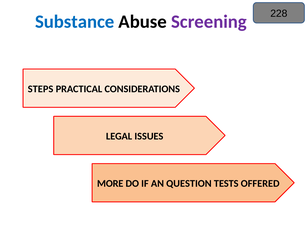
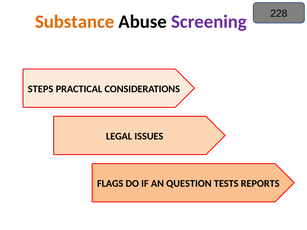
Substance colour: blue -> orange (75, 22)
MORE: MORE -> FLAGS (110, 184)
OFFERED: OFFERED -> REPORTS (260, 184)
